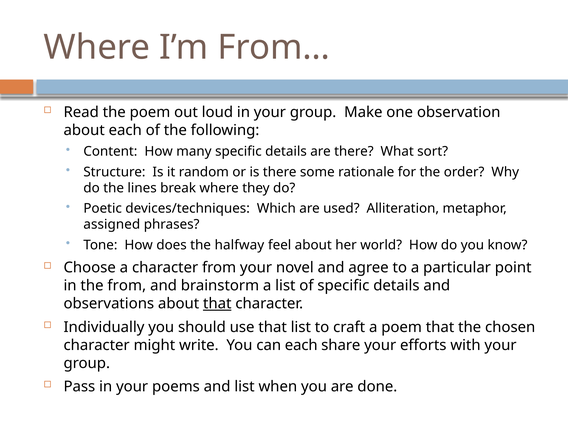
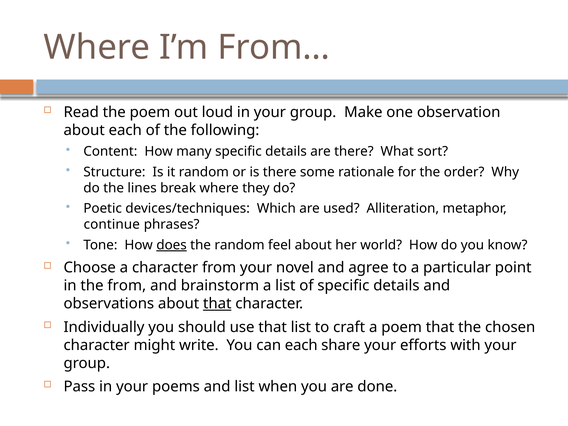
assigned: assigned -> continue (112, 225)
does underline: none -> present (172, 245)
the halfway: halfway -> random (239, 245)
